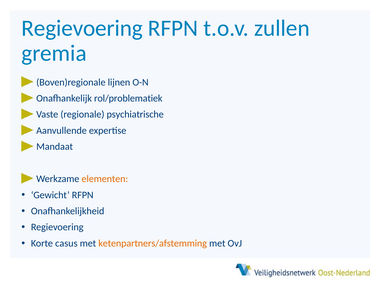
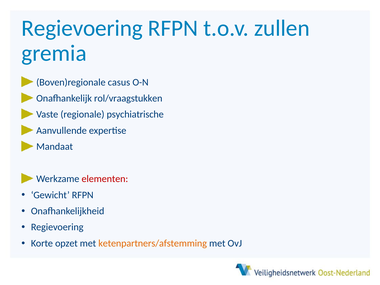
lijnen: lijnen -> casus (119, 82)
rol/problematiek: rol/problematiek -> rol/vraagstukken (128, 98)
elementen colour: orange -> red (105, 179)
casus: casus -> opzet (66, 243)
